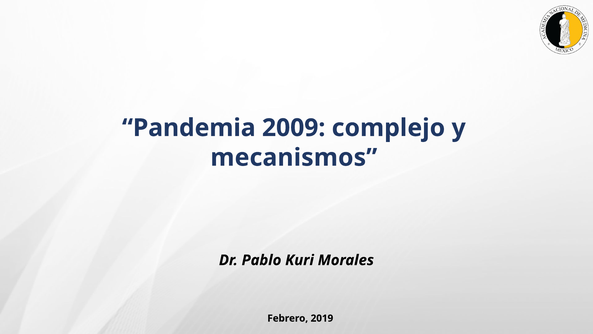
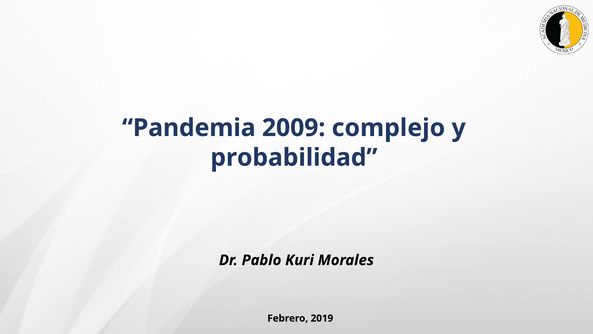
mecanismos: mecanismos -> probabilidad (294, 157)
